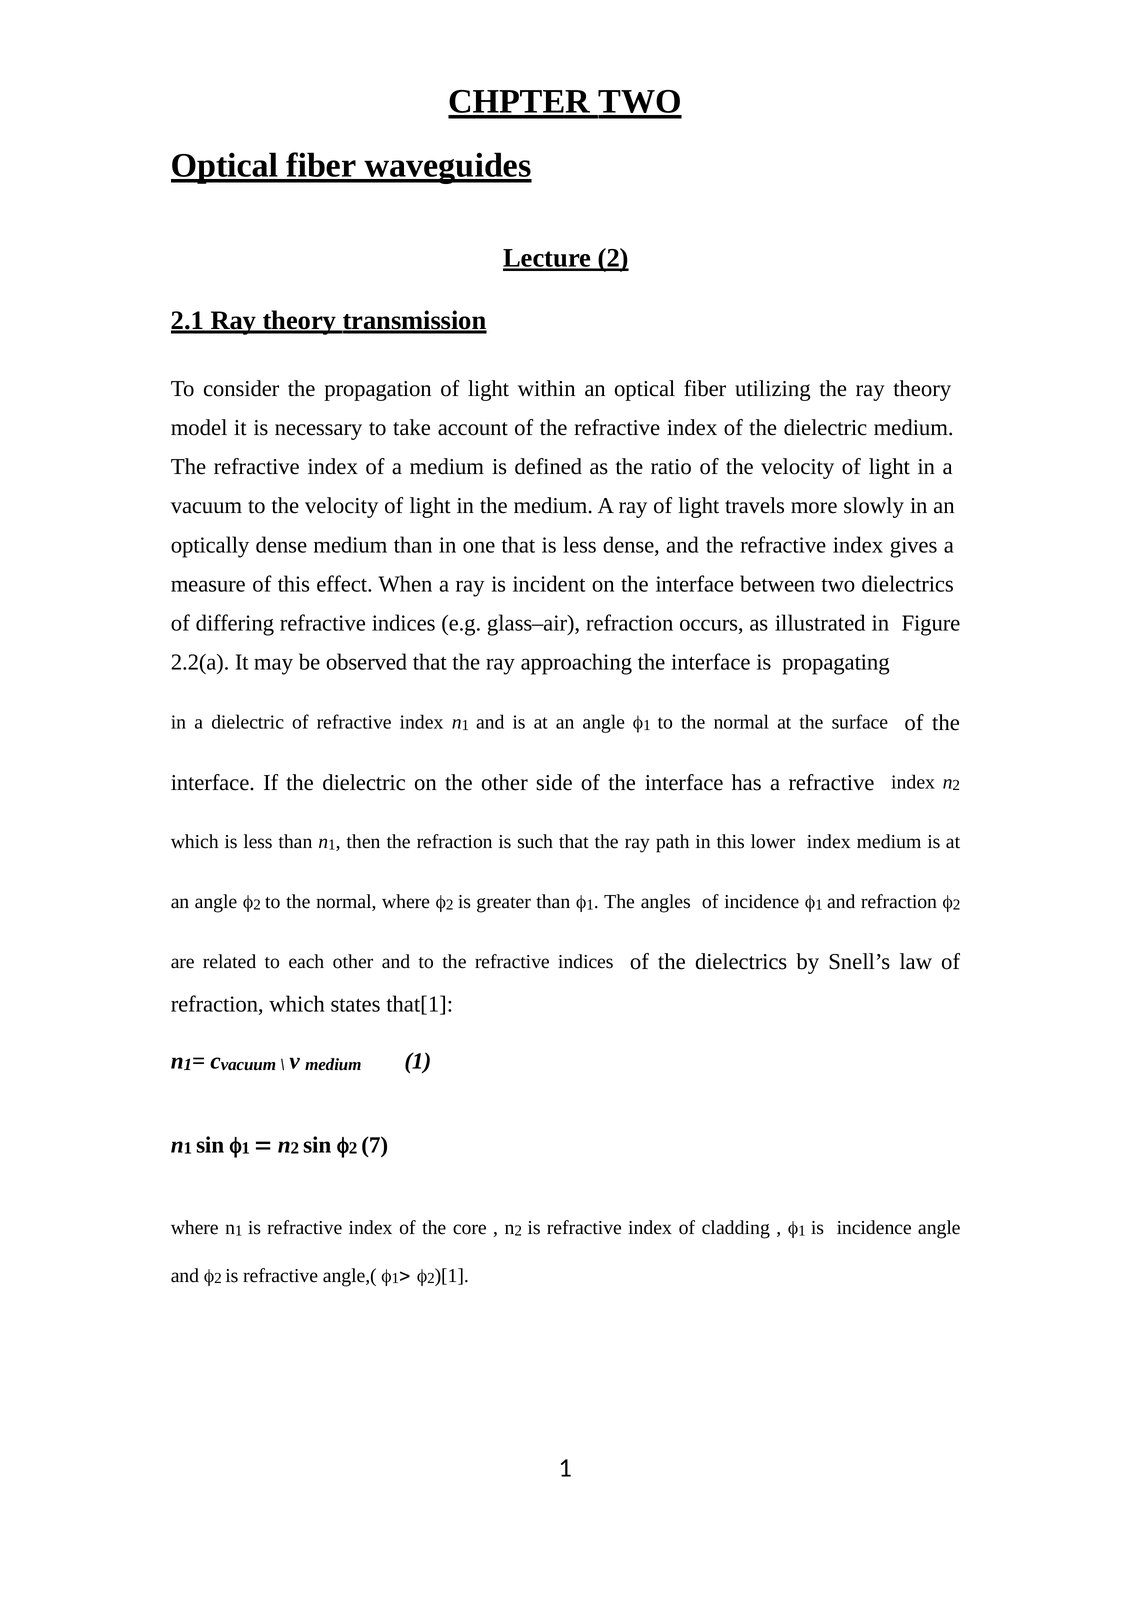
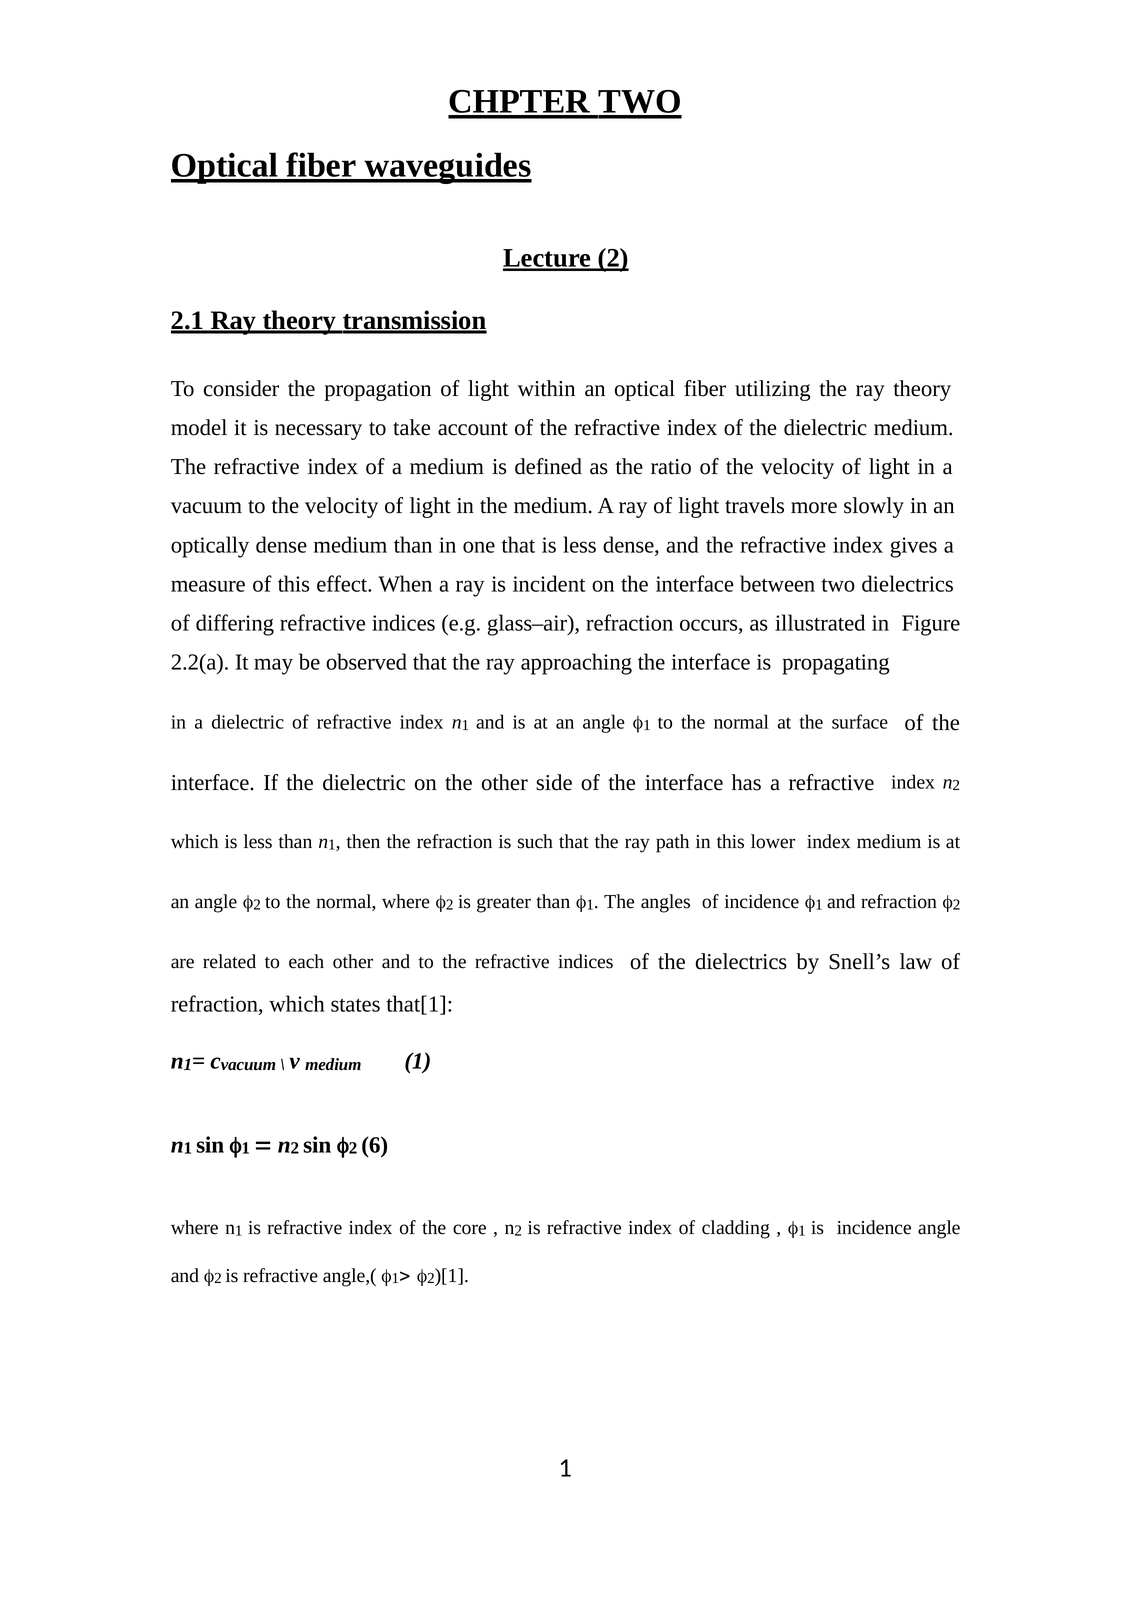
7: 7 -> 6 (375, 1145)
